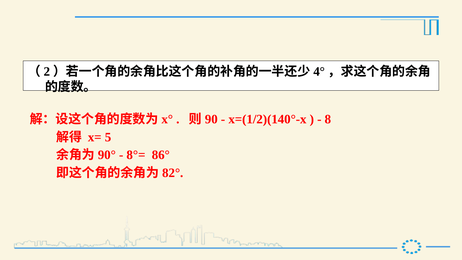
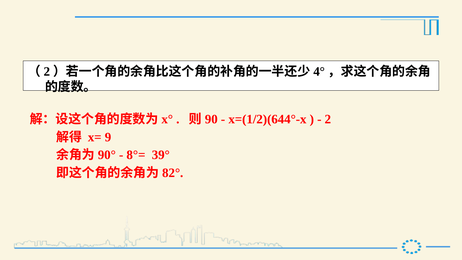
x=(1/2)(140°-x: x=(1/2)(140°-x -> x=(1/2)(644°-x (267, 119)
8: 8 -> 2 (328, 119)
5: 5 -> 9 (108, 137)
86°: 86° -> 39° (161, 155)
